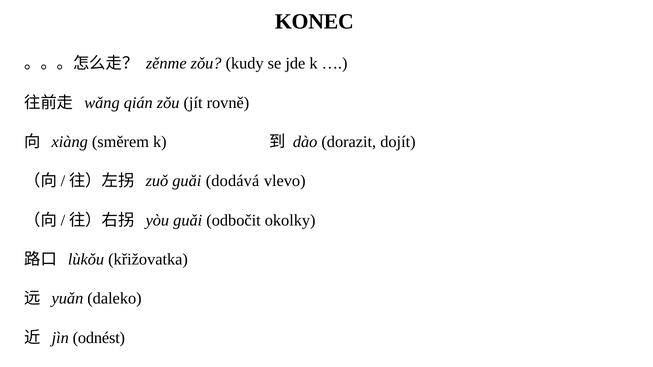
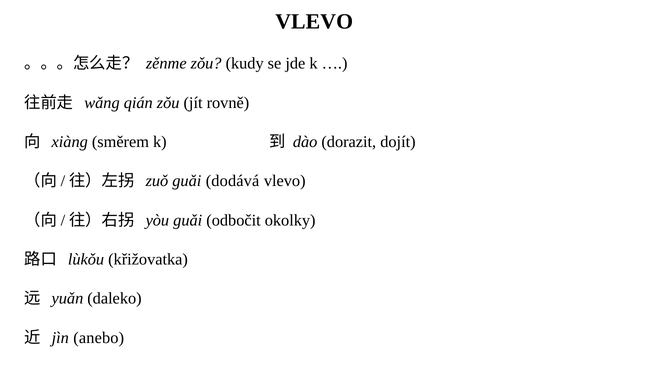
KONEC: KONEC -> VLEVO (314, 22)
odnést: odnést -> anebo (99, 338)
